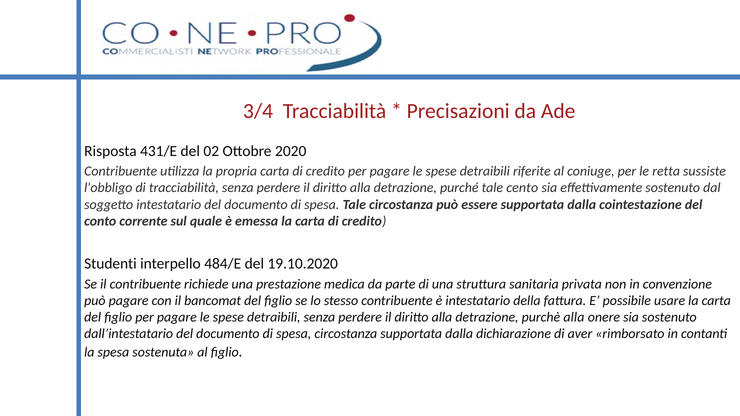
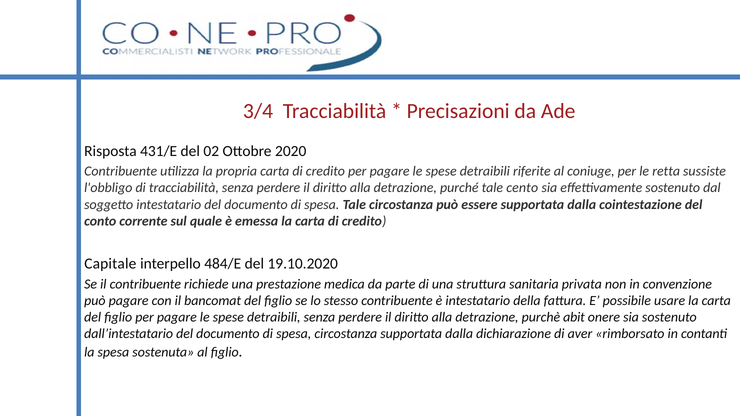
Studenti: Studenti -> Capitale (110, 264)
purchè alla: alla -> abit (574, 317)
